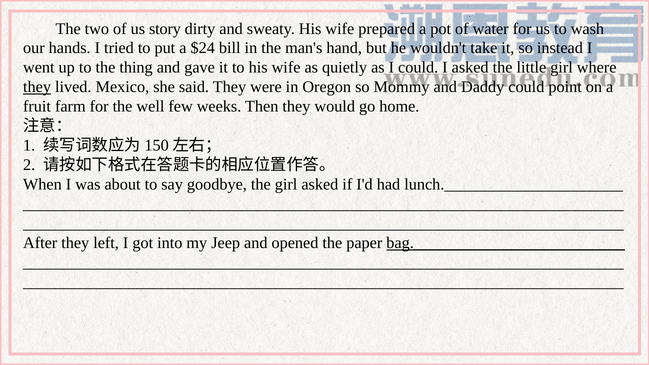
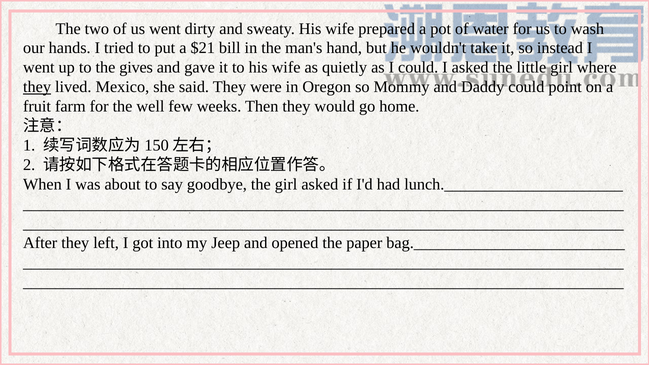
us story: story -> went (165, 29)
$24: $24 -> $21 (203, 48)
thing: thing -> gives (136, 68)
bag.__________________________ underline: present -> none (506, 243)
